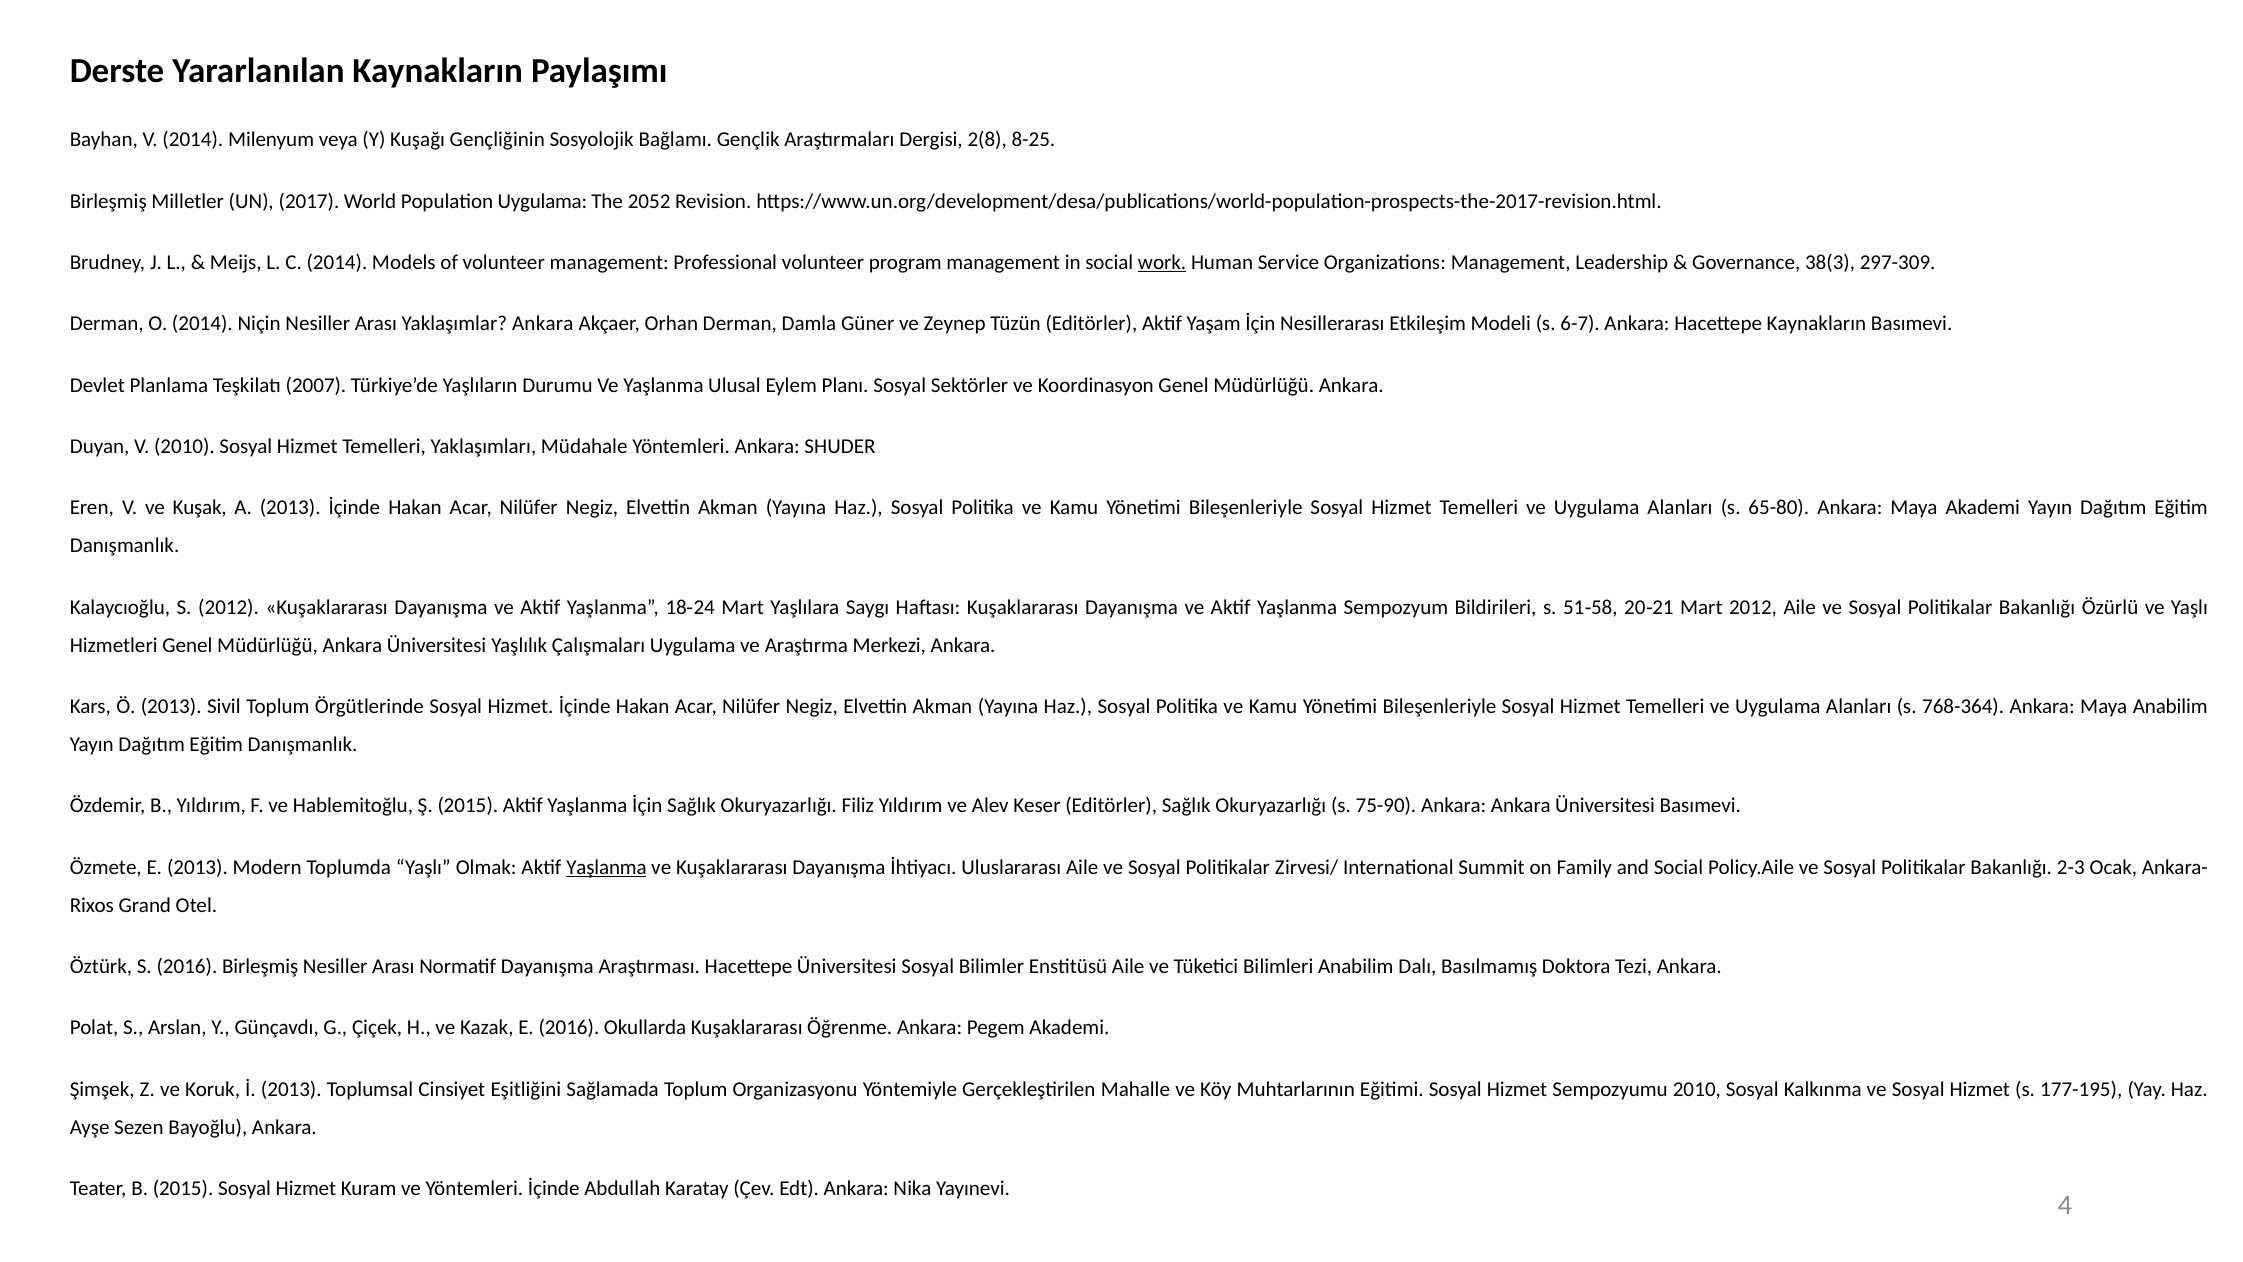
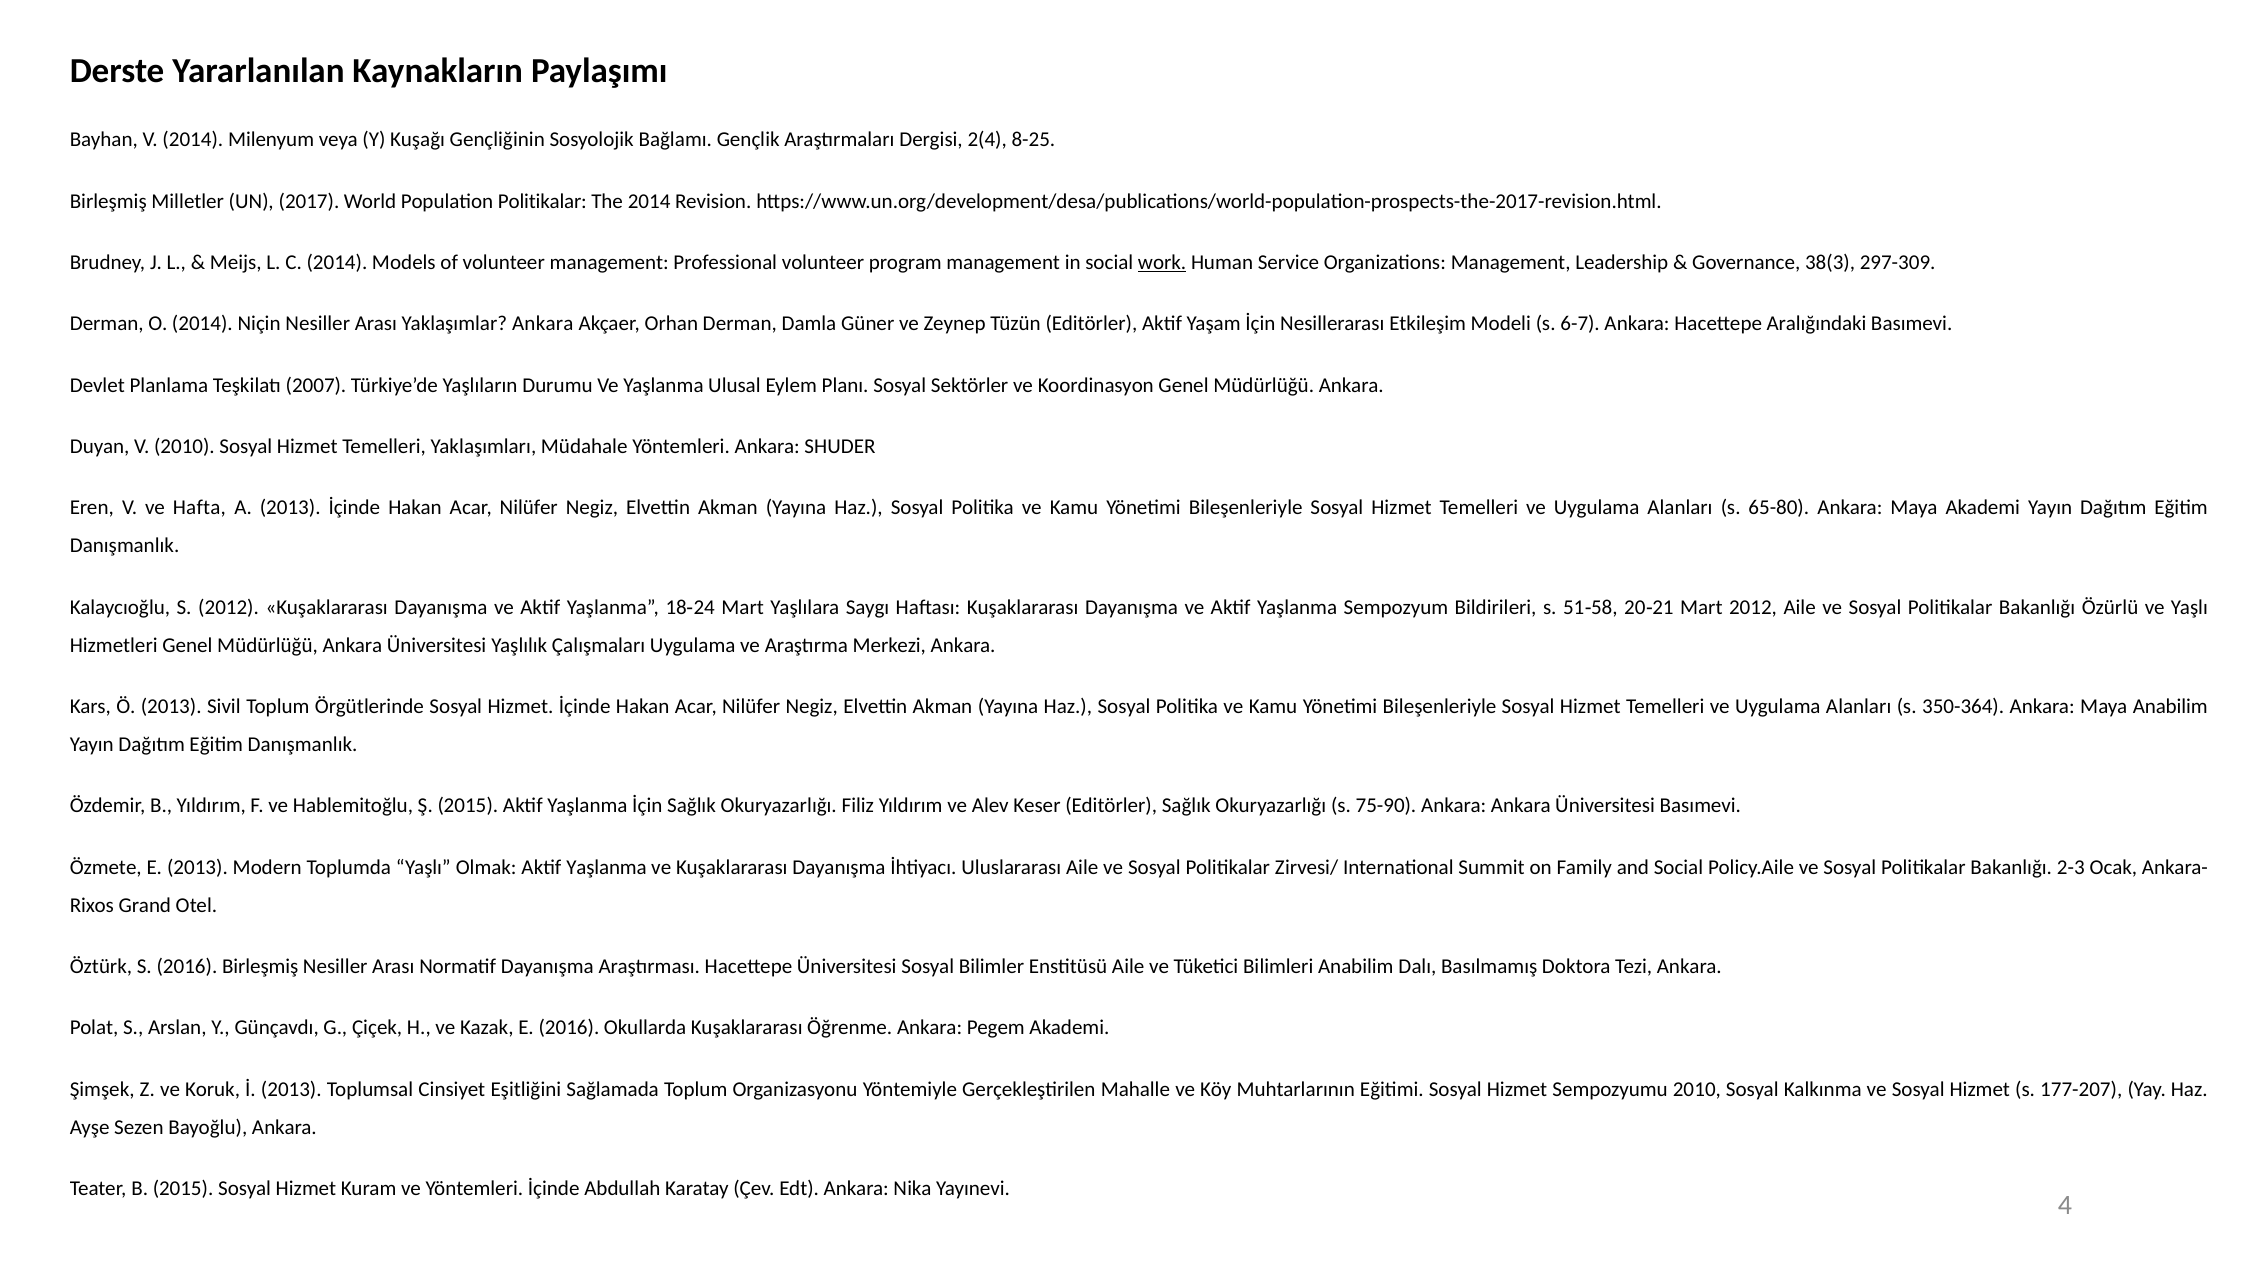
2(8: 2(8 -> 2(4 (987, 140)
Population Uygulama: Uygulama -> Politikalar (542, 201)
The 2052: 2052 -> 2014 (649, 201)
Hacettepe Kaynakların: Kaynakların -> Aralığındaki (1816, 324)
Kuşak: Kuşak -> Hafta (199, 508)
768-364: 768-364 -> 350-364 (1963, 706)
Yaşlanma underline: present -> none (606, 867)
177-195: 177-195 -> 177-207 (2081, 1089)
